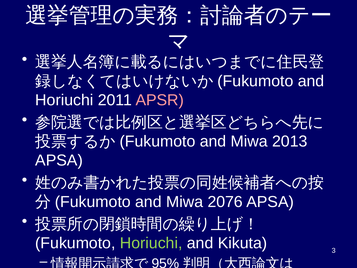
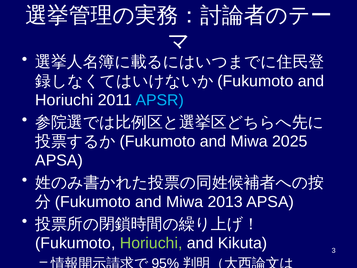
APSR colour: pink -> light blue (160, 100)
2013: 2013 -> 2025 (290, 141)
2076: 2076 -> 2013 (225, 202)
